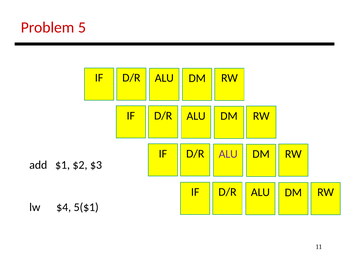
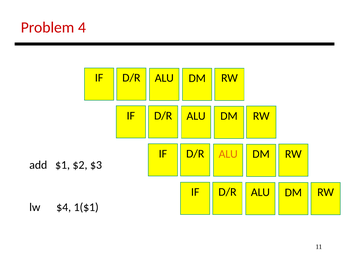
5: 5 -> 4 (82, 27)
ALU colour: purple -> orange (228, 154)
5($1: 5($1 -> 1($1 (86, 207)
